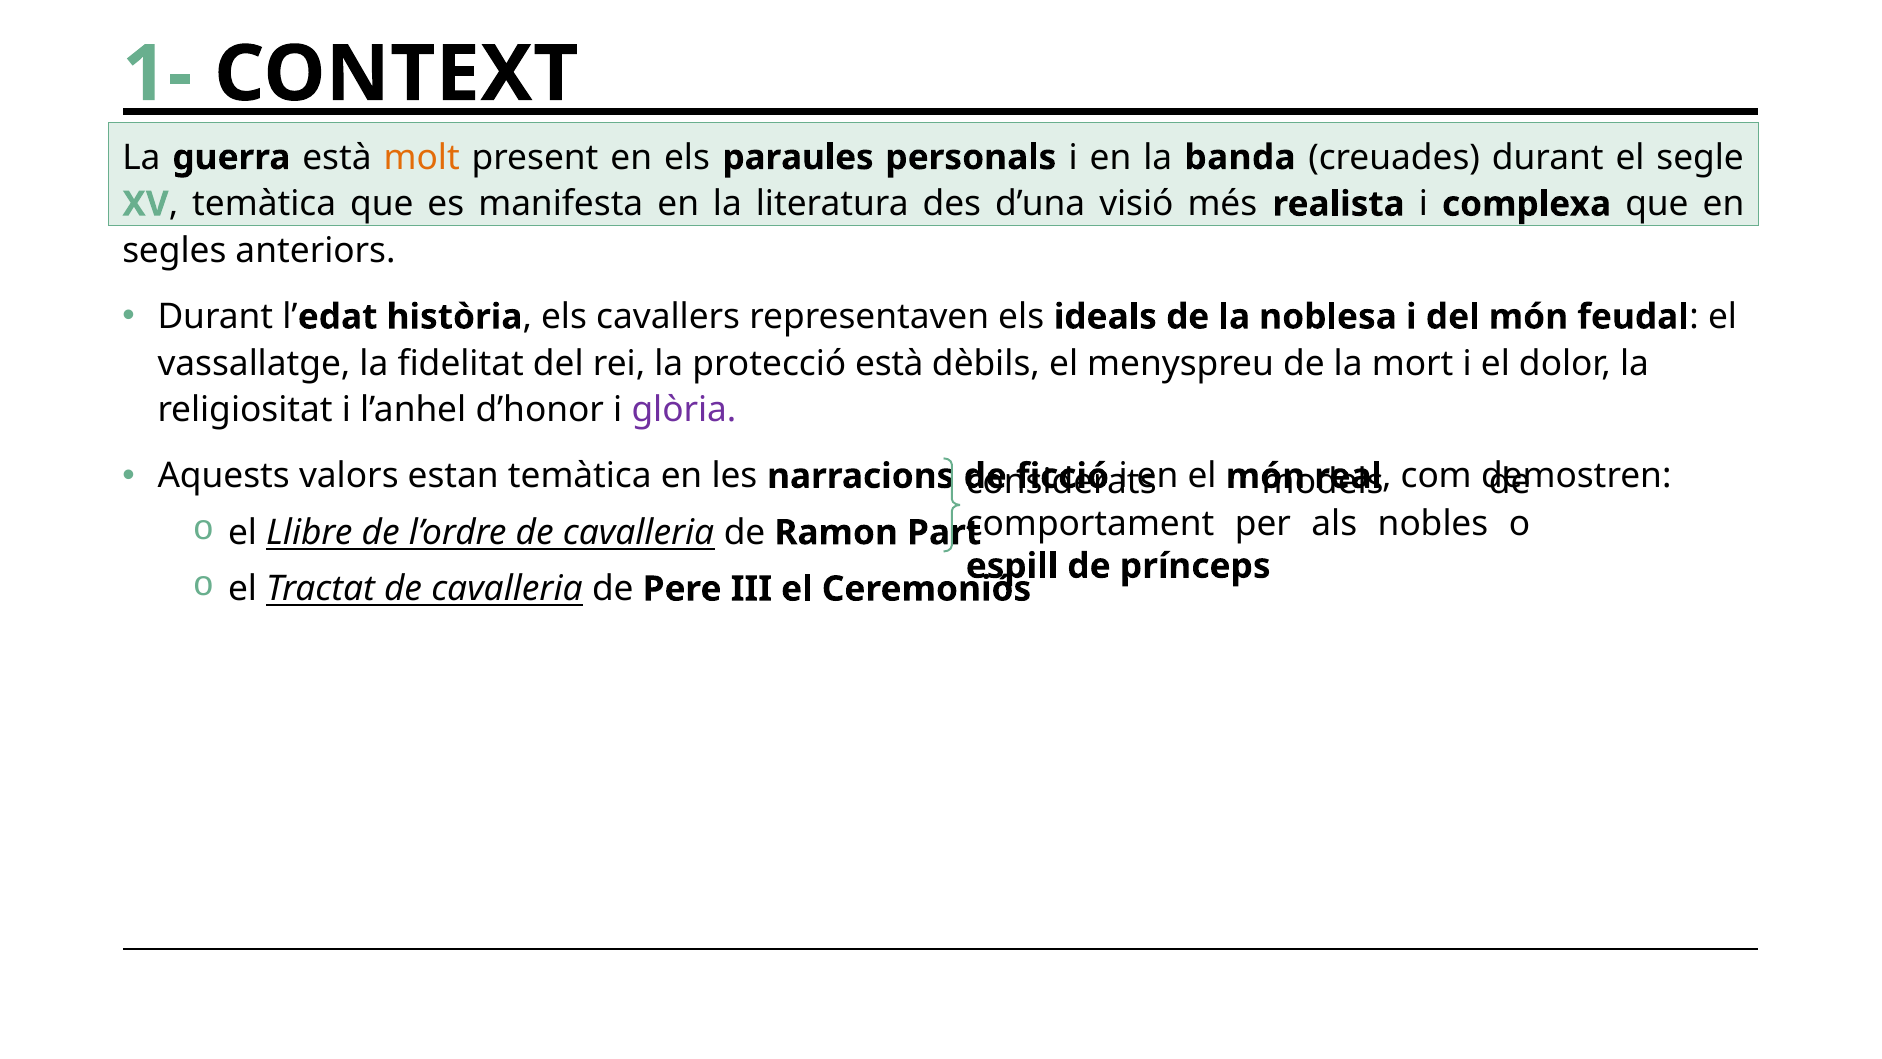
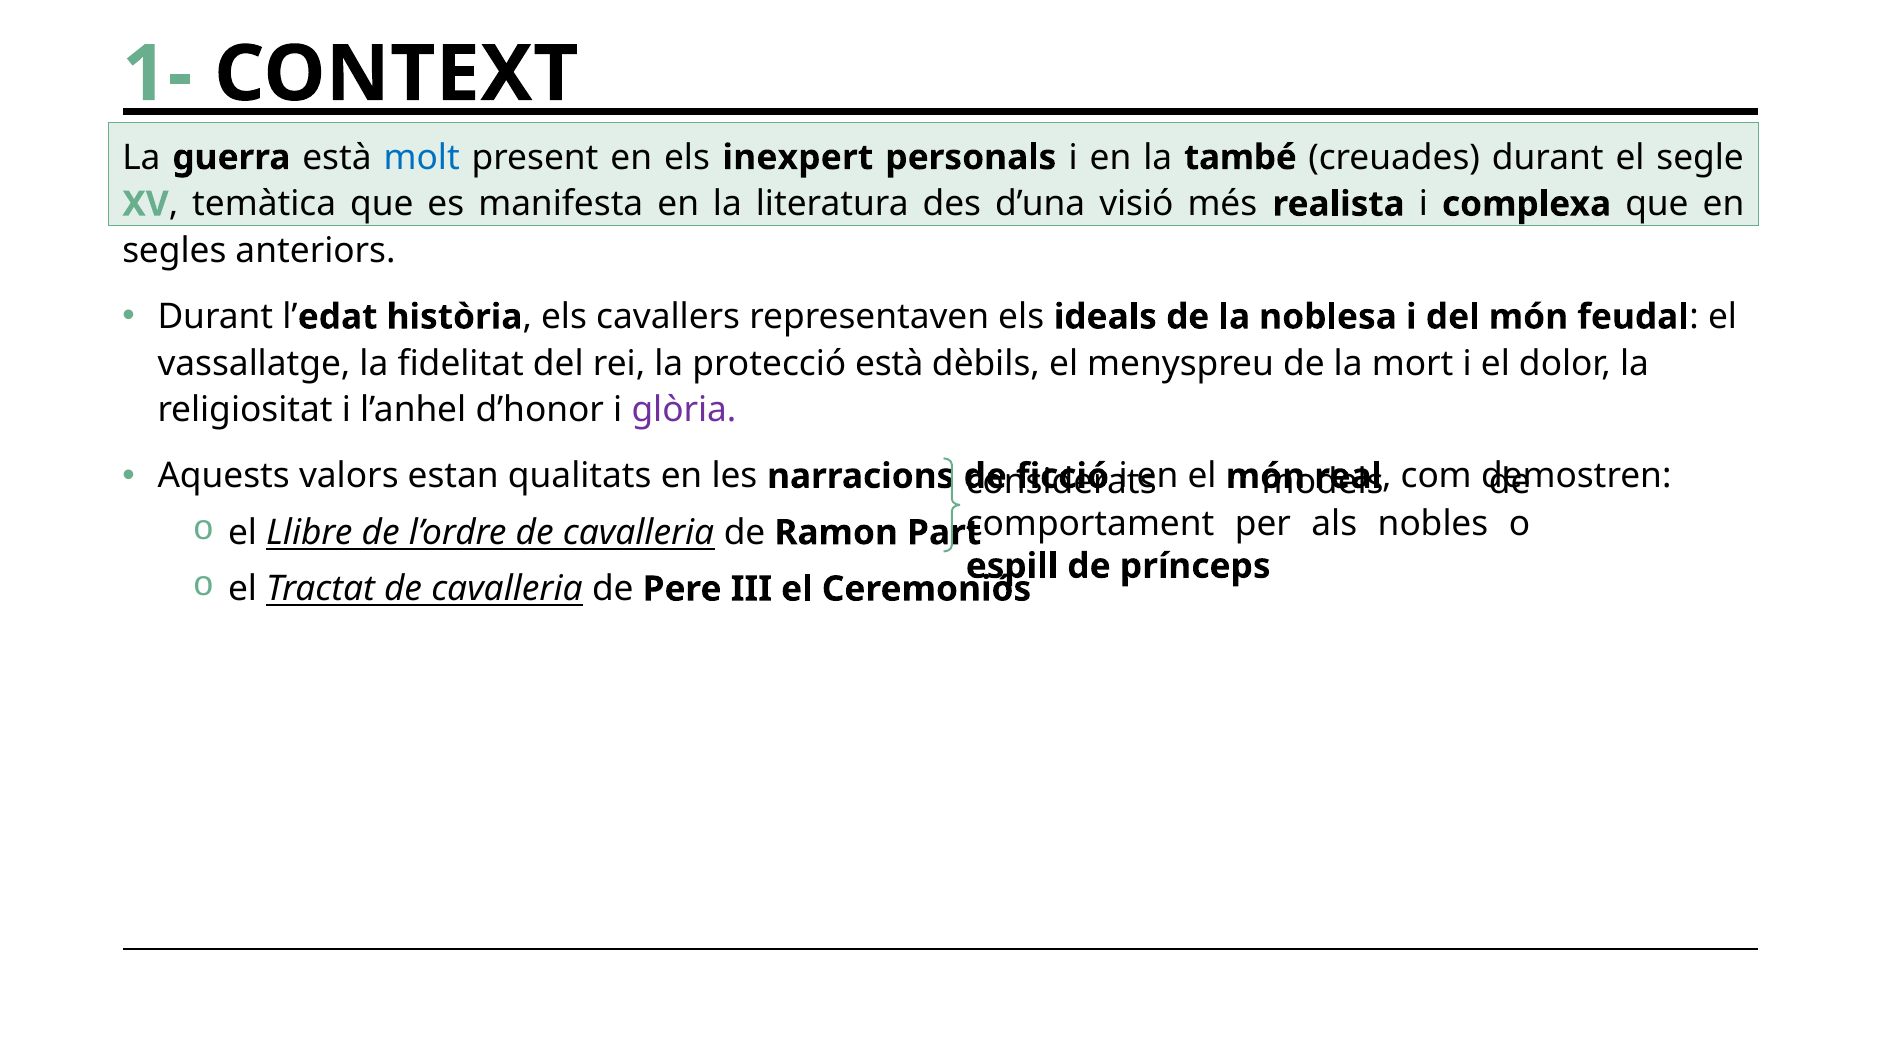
molt colour: orange -> blue (422, 157)
paraules: paraules -> inexpert (798, 157)
banda: banda -> també (1240, 157)
estan temàtica: temàtica -> qualitats (580, 476)
